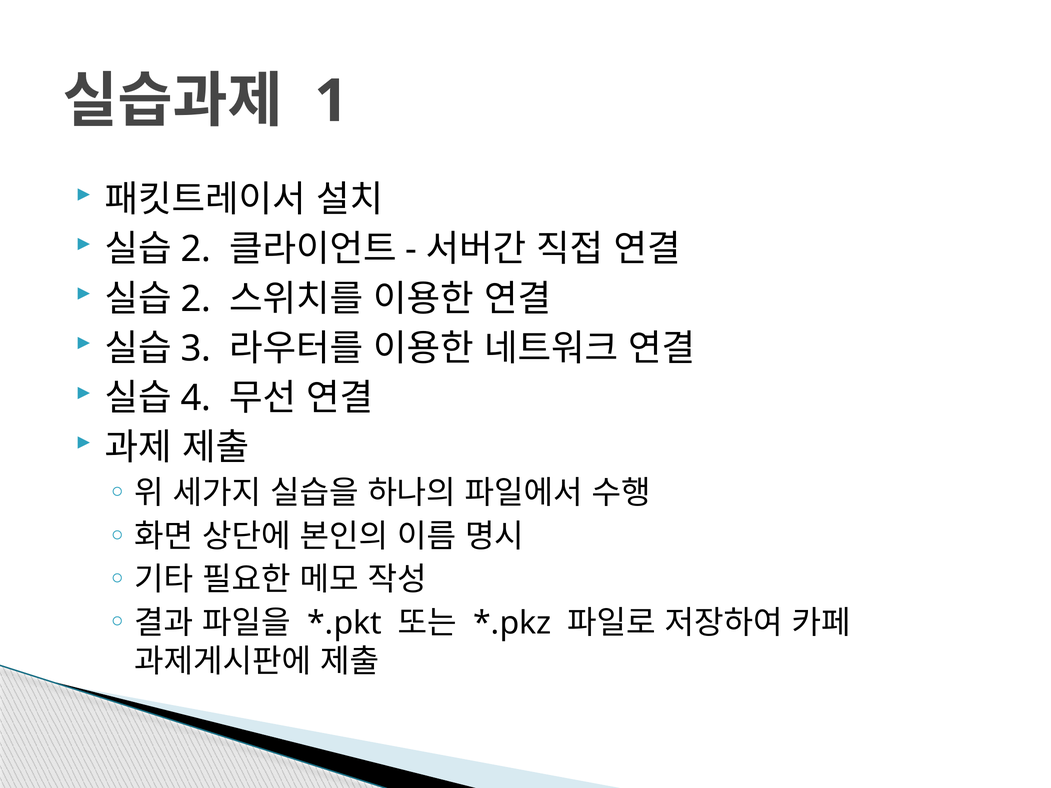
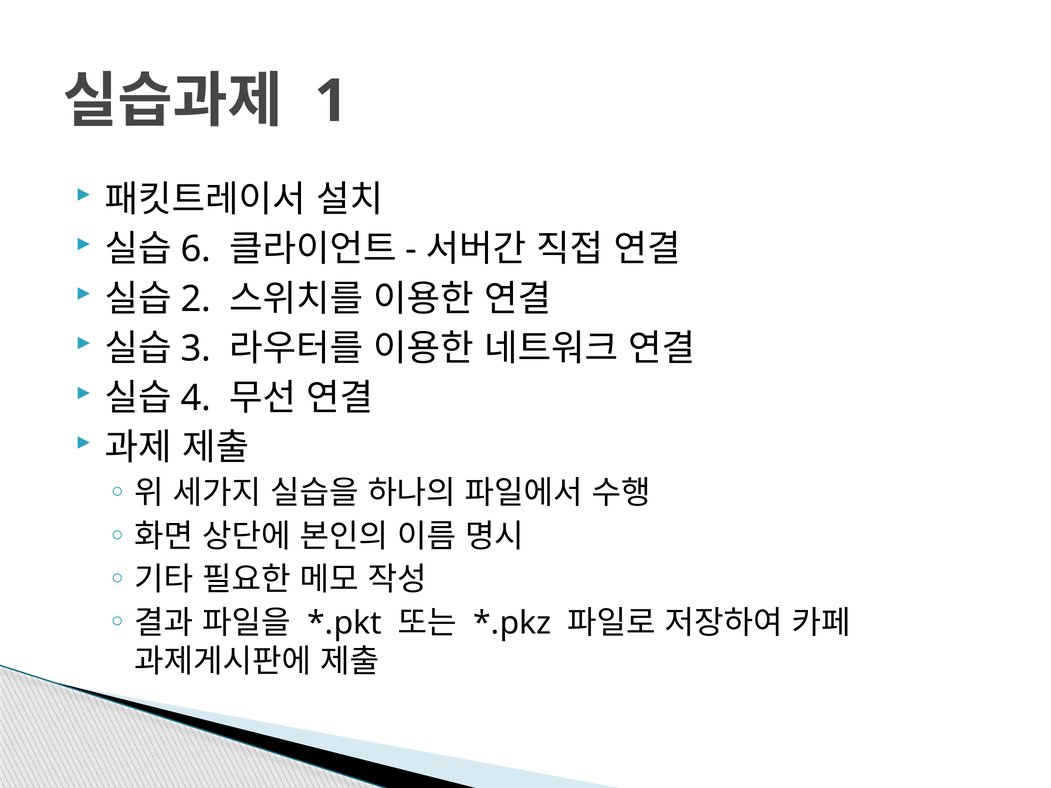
2: 2 -> 6 (196, 250)
